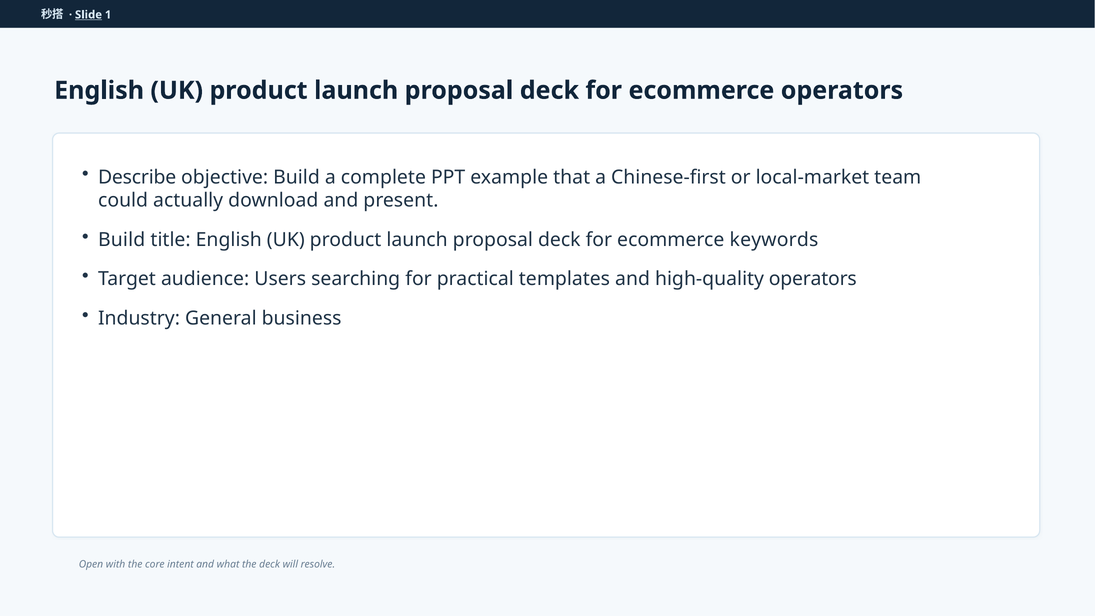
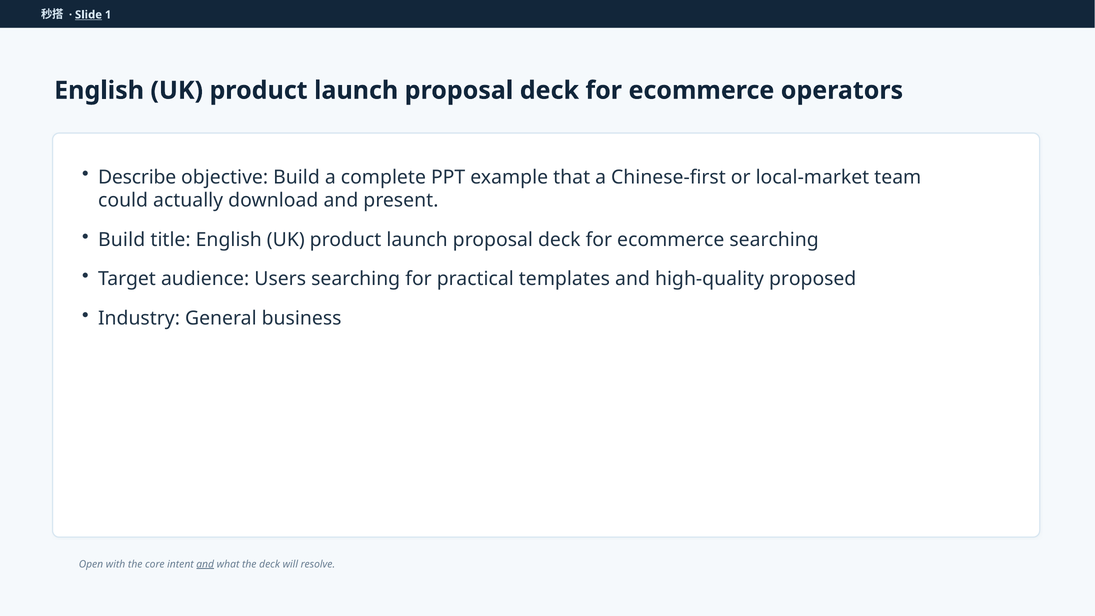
ecommerce keywords: keywords -> searching (774, 240)
high-quality operators: operators -> proposed (813, 279)
and underline: none -> present (205, 564)
